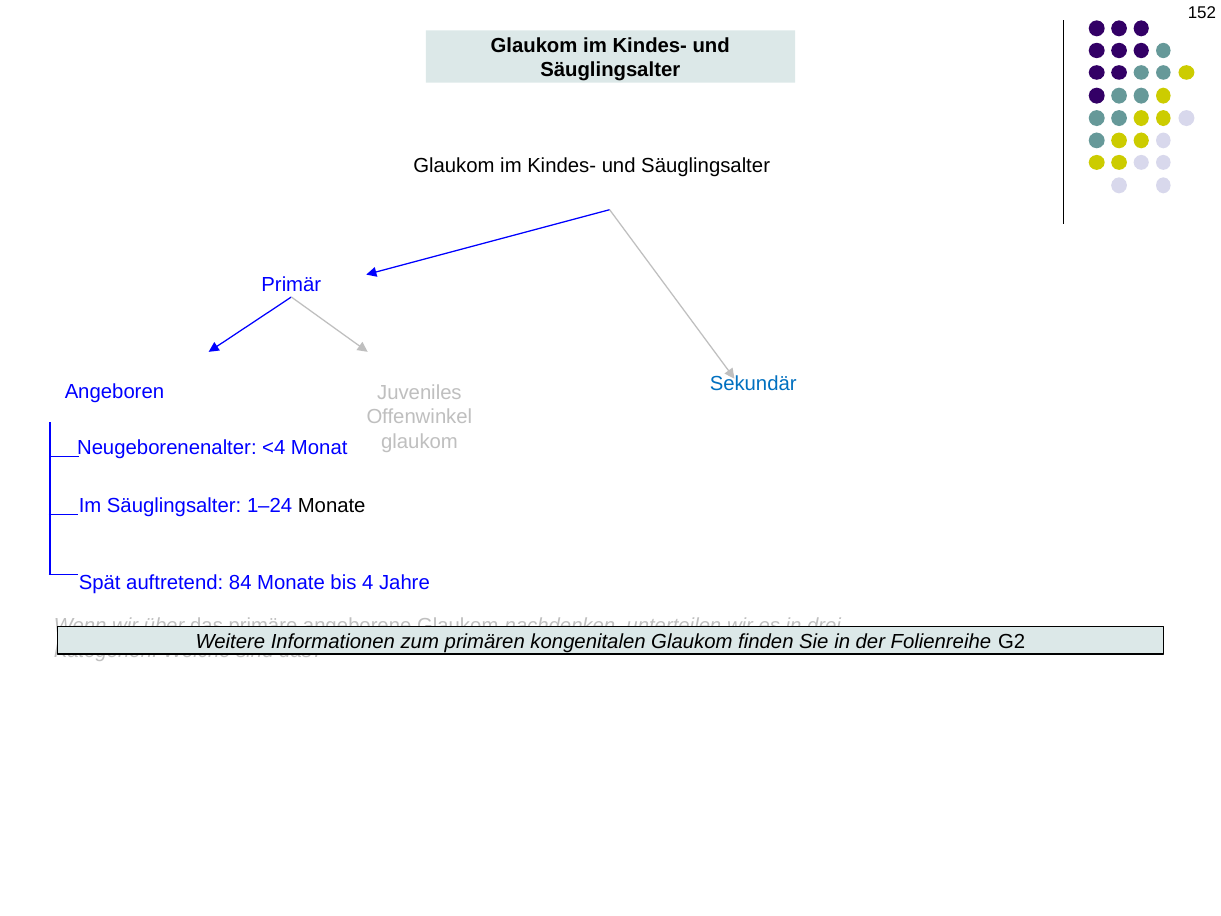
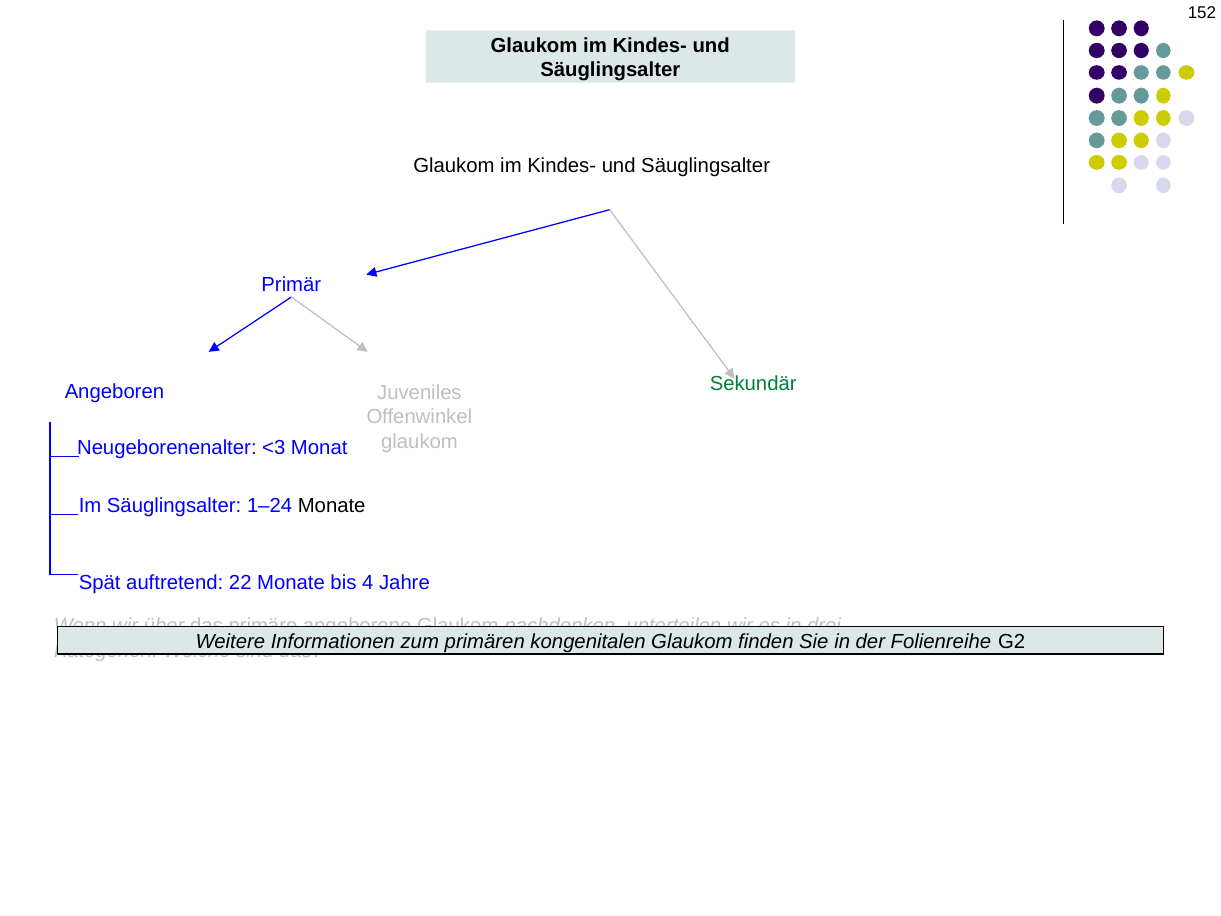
Sekundär colour: blue -> green (753, 383)
<4: <4 -> <3 (274, 448)
84: 84 -> 22 (240, 583)
